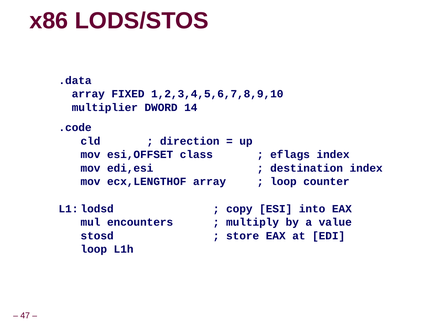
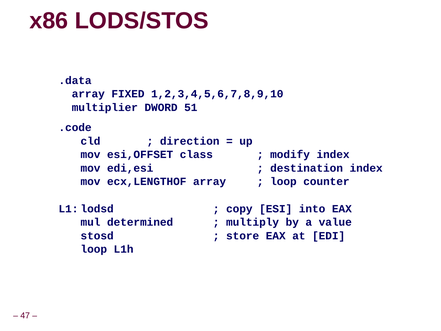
14: 14 -> 51 (191, 107)
eflags: eflags -> modify (290, 155)
encounters: encounters -> determined (140, 222)
